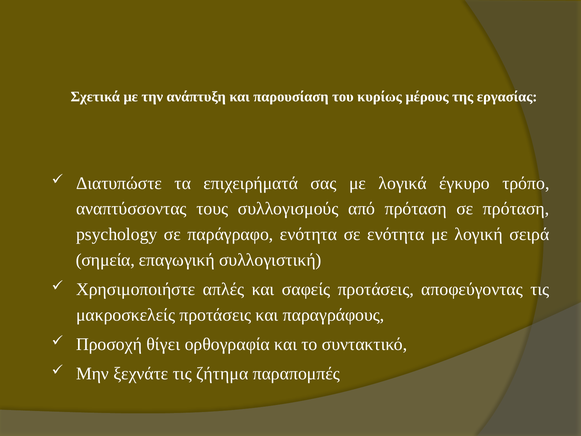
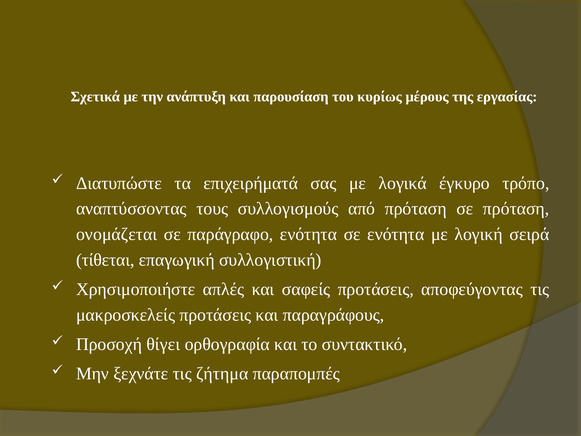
psychology: psychology -> ονομάζεται (117, 234)
σημεία: σημεία -> τίθεται (105, 260)
